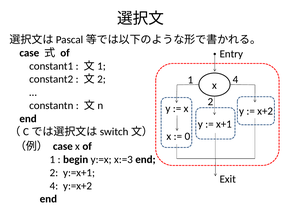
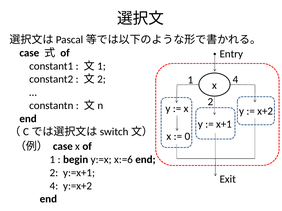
x:=3: x:=3 -> x:=6 (123, 160)
